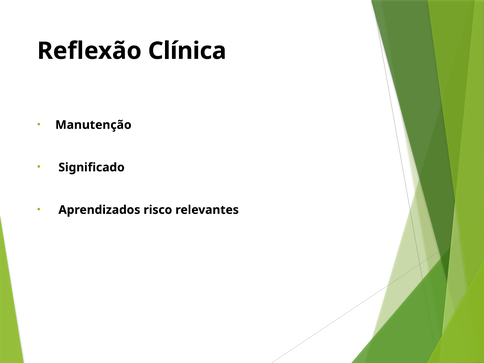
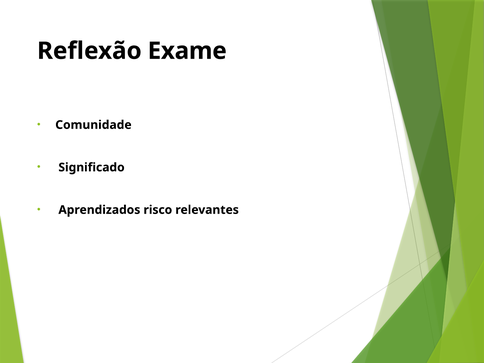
Clínica: Clínica -> Exame (187, 51)
Manutenção: Manutenção -> Comunidade (93, 125)
